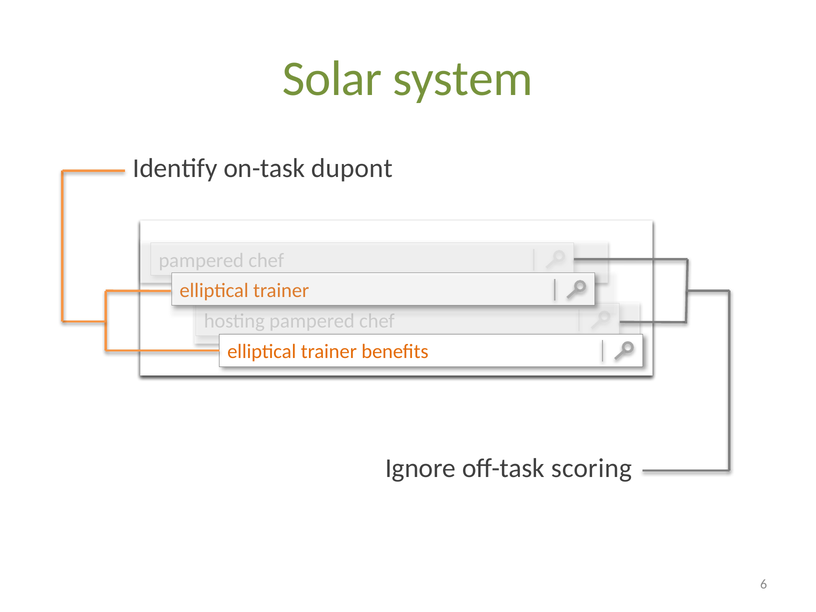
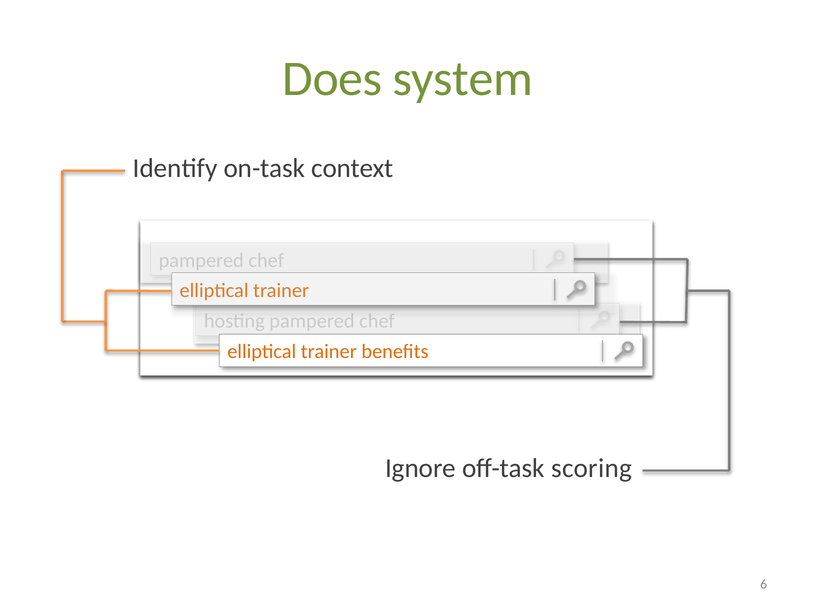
Solar: Solar -> Does (332, 79)
dupont: dupont -> context (352, 168)
